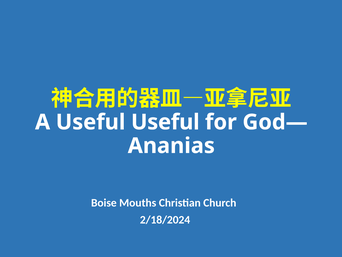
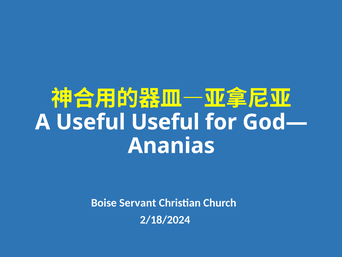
Mouths: Mouths -> Servant (138, 202)
